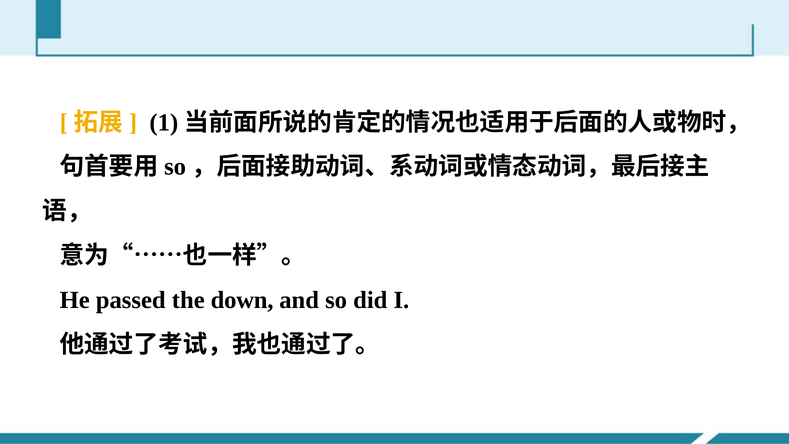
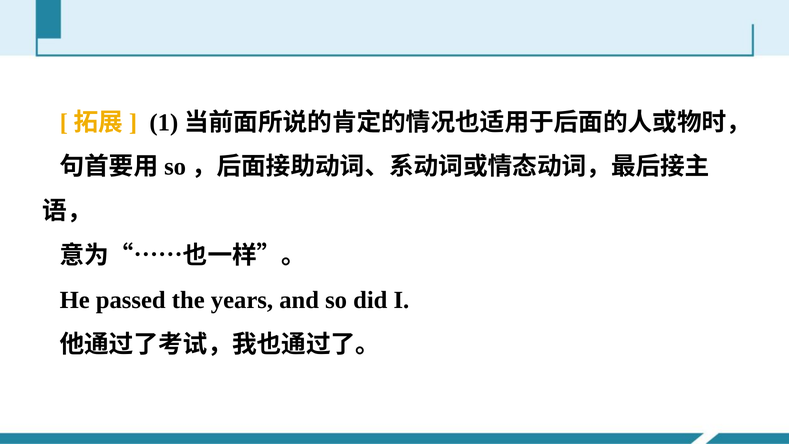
down: down -> years (242, 300)
